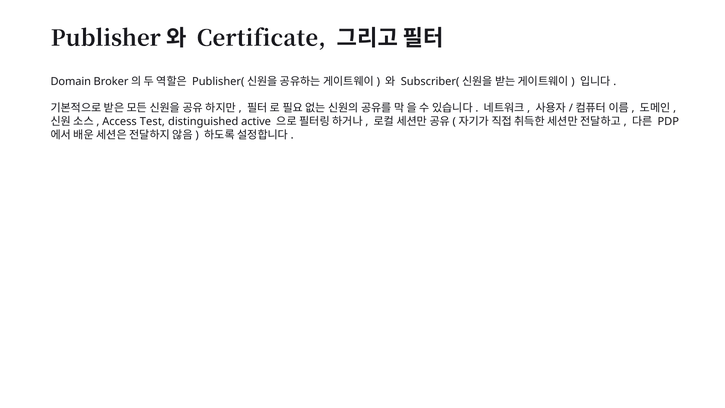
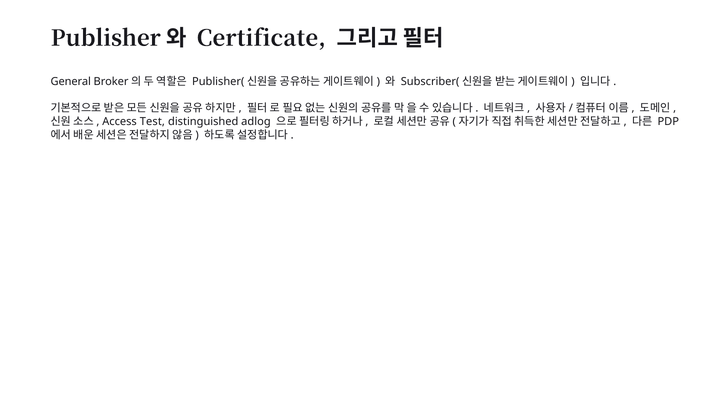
Domain: Domain -> General (71, 82)
active: active -> adlog (256, 122)
